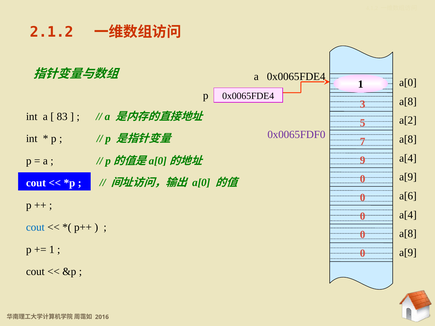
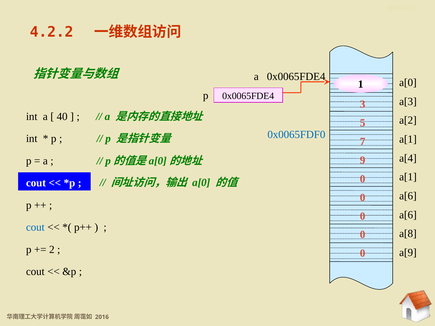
2.1.2: 2.1.2 -> 4.2.2 (52, 32)
a[8: a[8 -> a[3 (408, 102)
83: 83 -> 40 (62, 117)
0x0065FDF0 colour: purple -> blue (296, 135)
a[8: a[8 -> a[1 (408, 139)
a[9: a[9 -> a[1 (408, 177)
a[4: a[4 -> a[6 (408, 215)
1: 1 -> 2 (52, 250)
